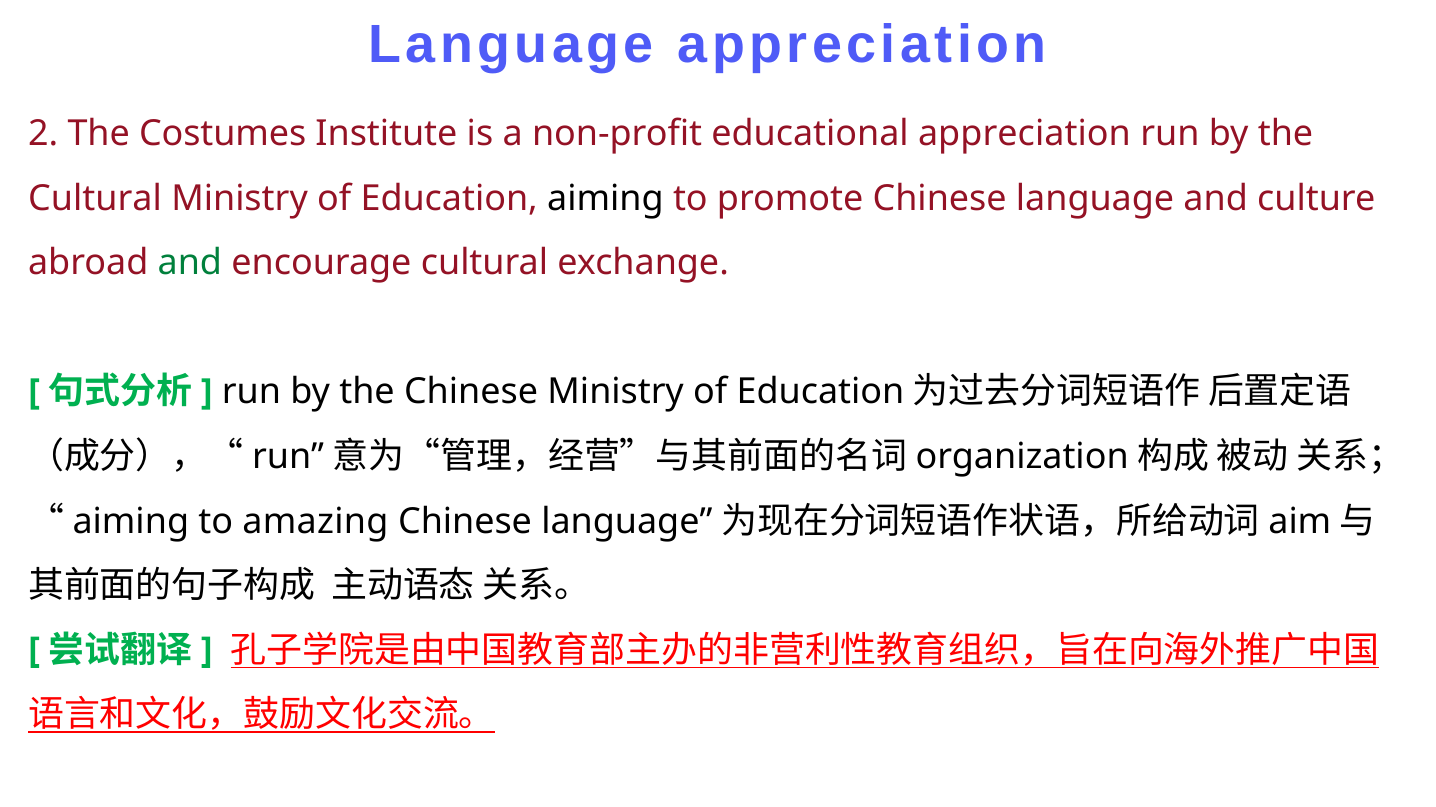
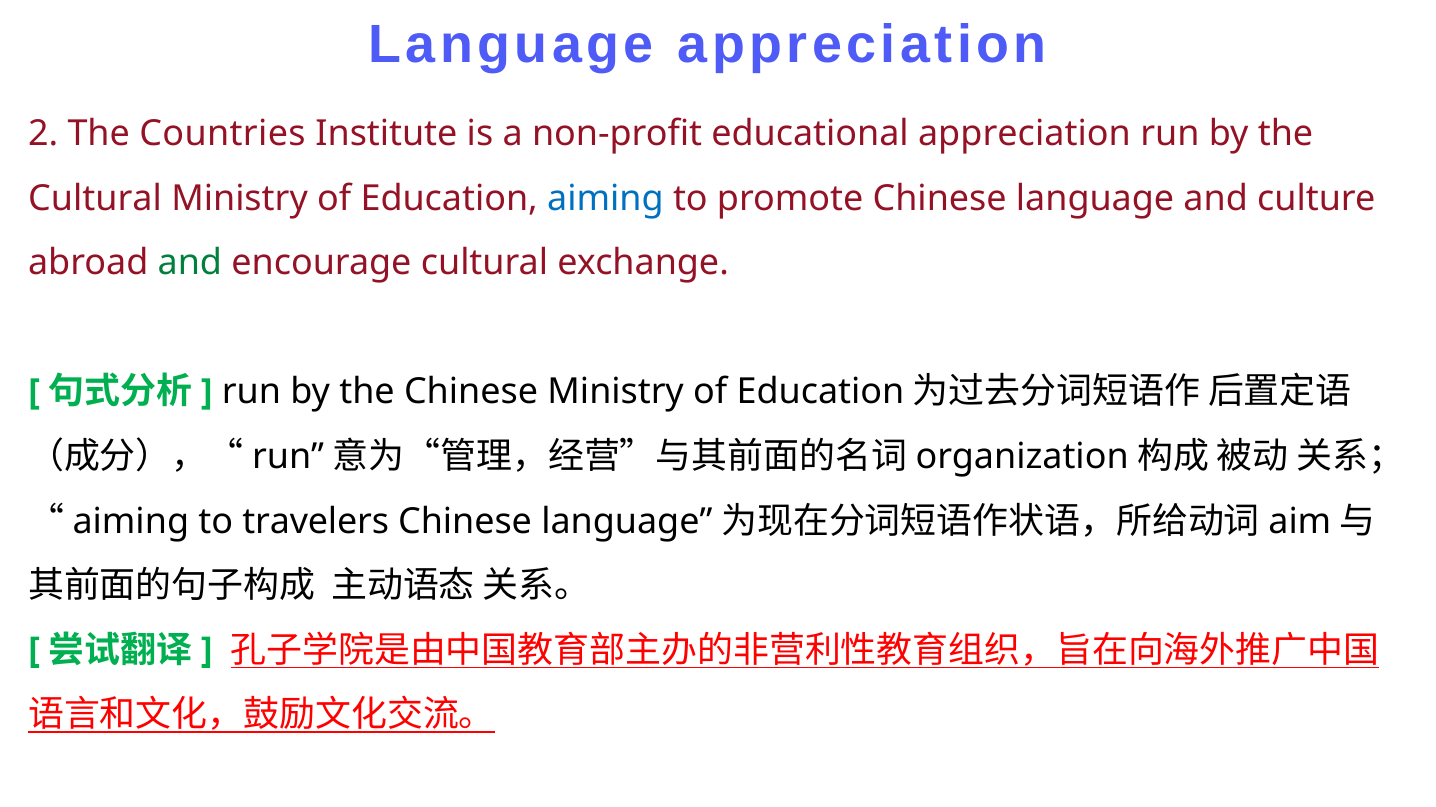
Costumes: Costumes -> Countries (222, 134)
aiming colour: black -> blue (605, 199)
amazing: amazing -> travelers (316, 522)
